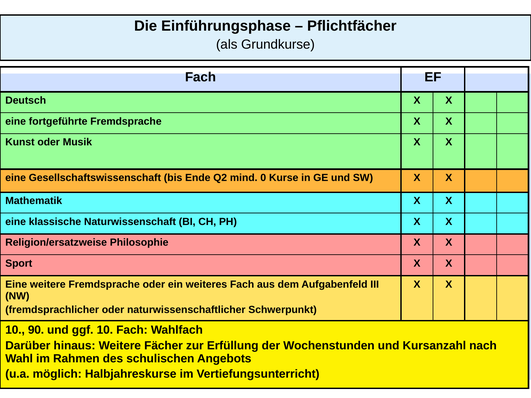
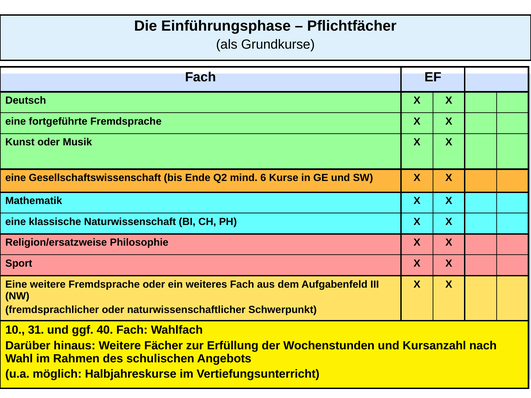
0: 0 -> 6 (263, 178)
90: 90 -> 31 (36, 330)
ggf 10: 10 -> 40 (105, 330)
